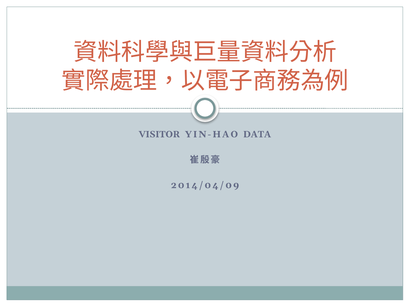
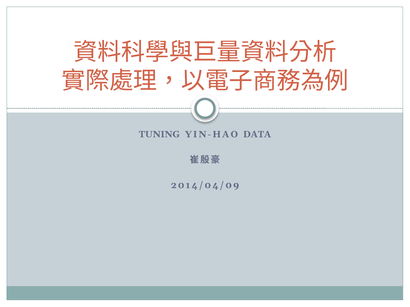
VISITOR: VISITOR -> TUNING (159, 135)
